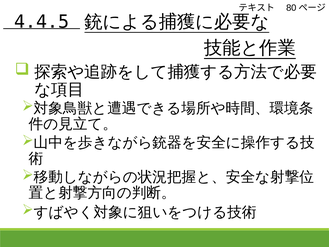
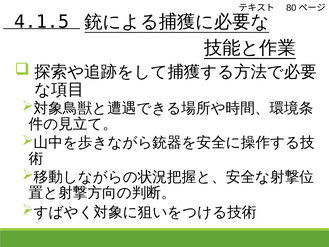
4.4.5: 4.4.5 -> 4.1.5 (42, 22)
